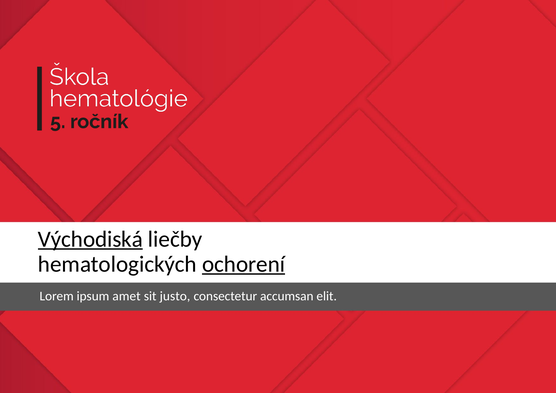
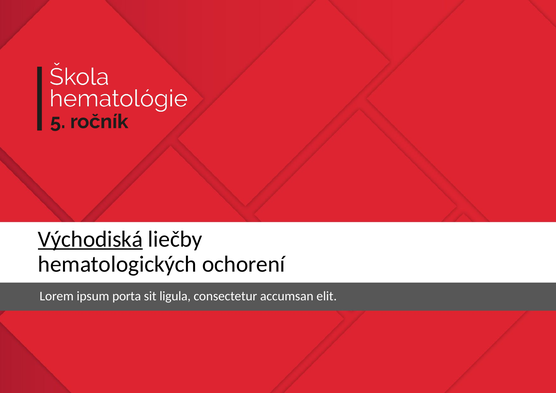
ochorení underline: present -> none (244, 264)
amet: amet -> porta (127, 297)
justo: justo -> ligula (175, 297)
